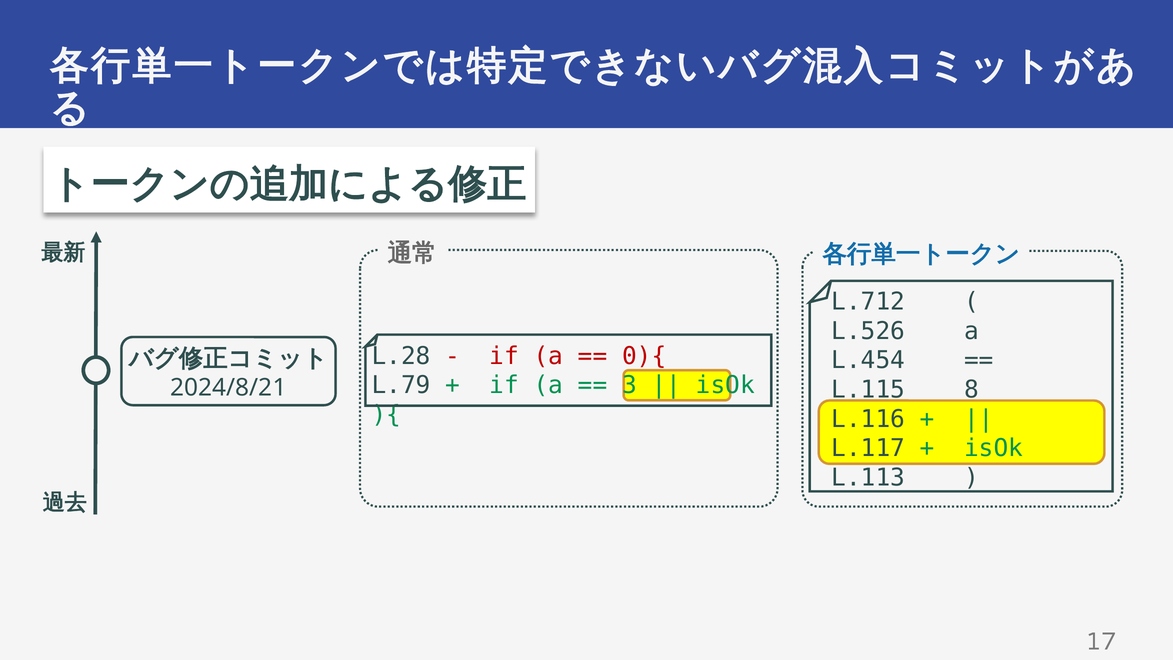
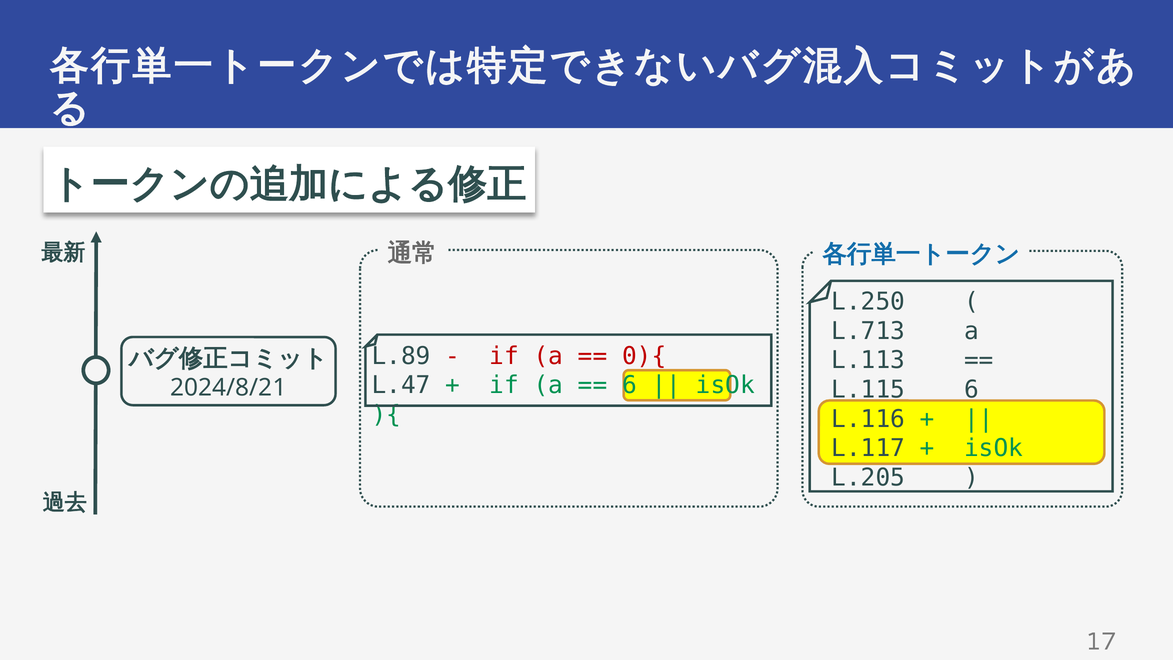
L.712: L.712 -> L.250 (868, 302)
L.526: L.526 -> L.713 (868, 331)
L.28: L.28 -> L.89 (401, 356)
L.454: L.454 -> L.113 (868, 360)
L.79: L.79 -> L.47 (401, 385)
3: 3 -> 6 (629, 385)
L.115 8: 8 -> 6 (971, 390)
L.113: L.113 -> L.205 (868, 478)
